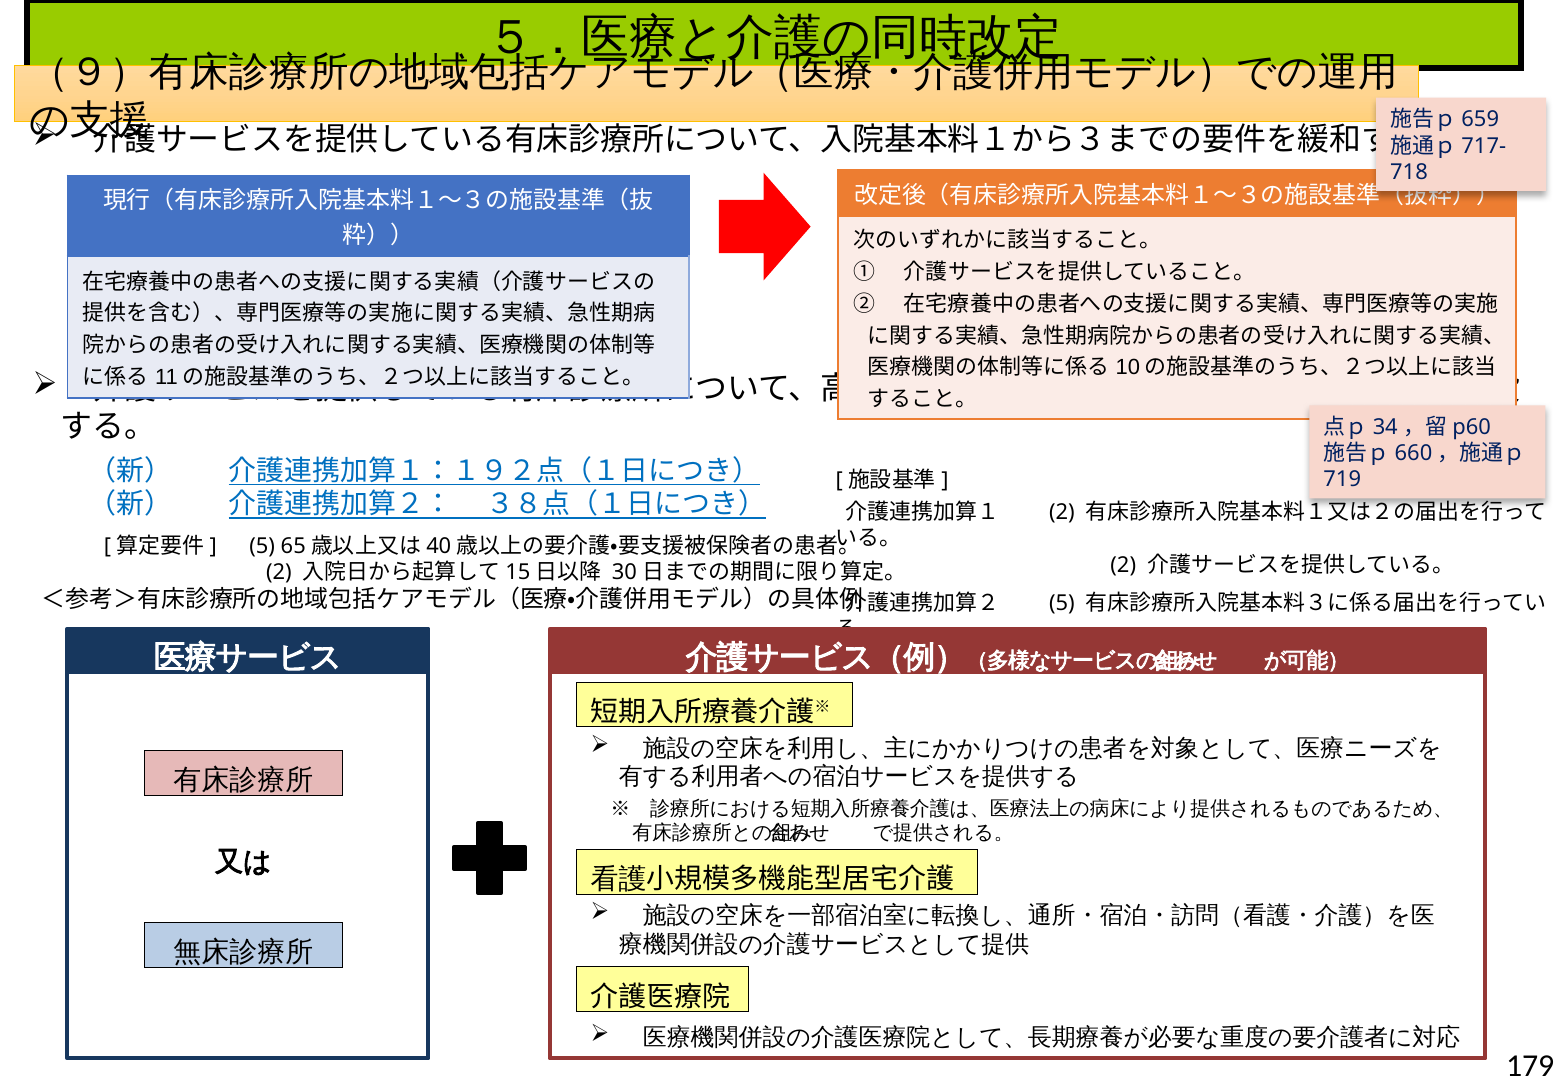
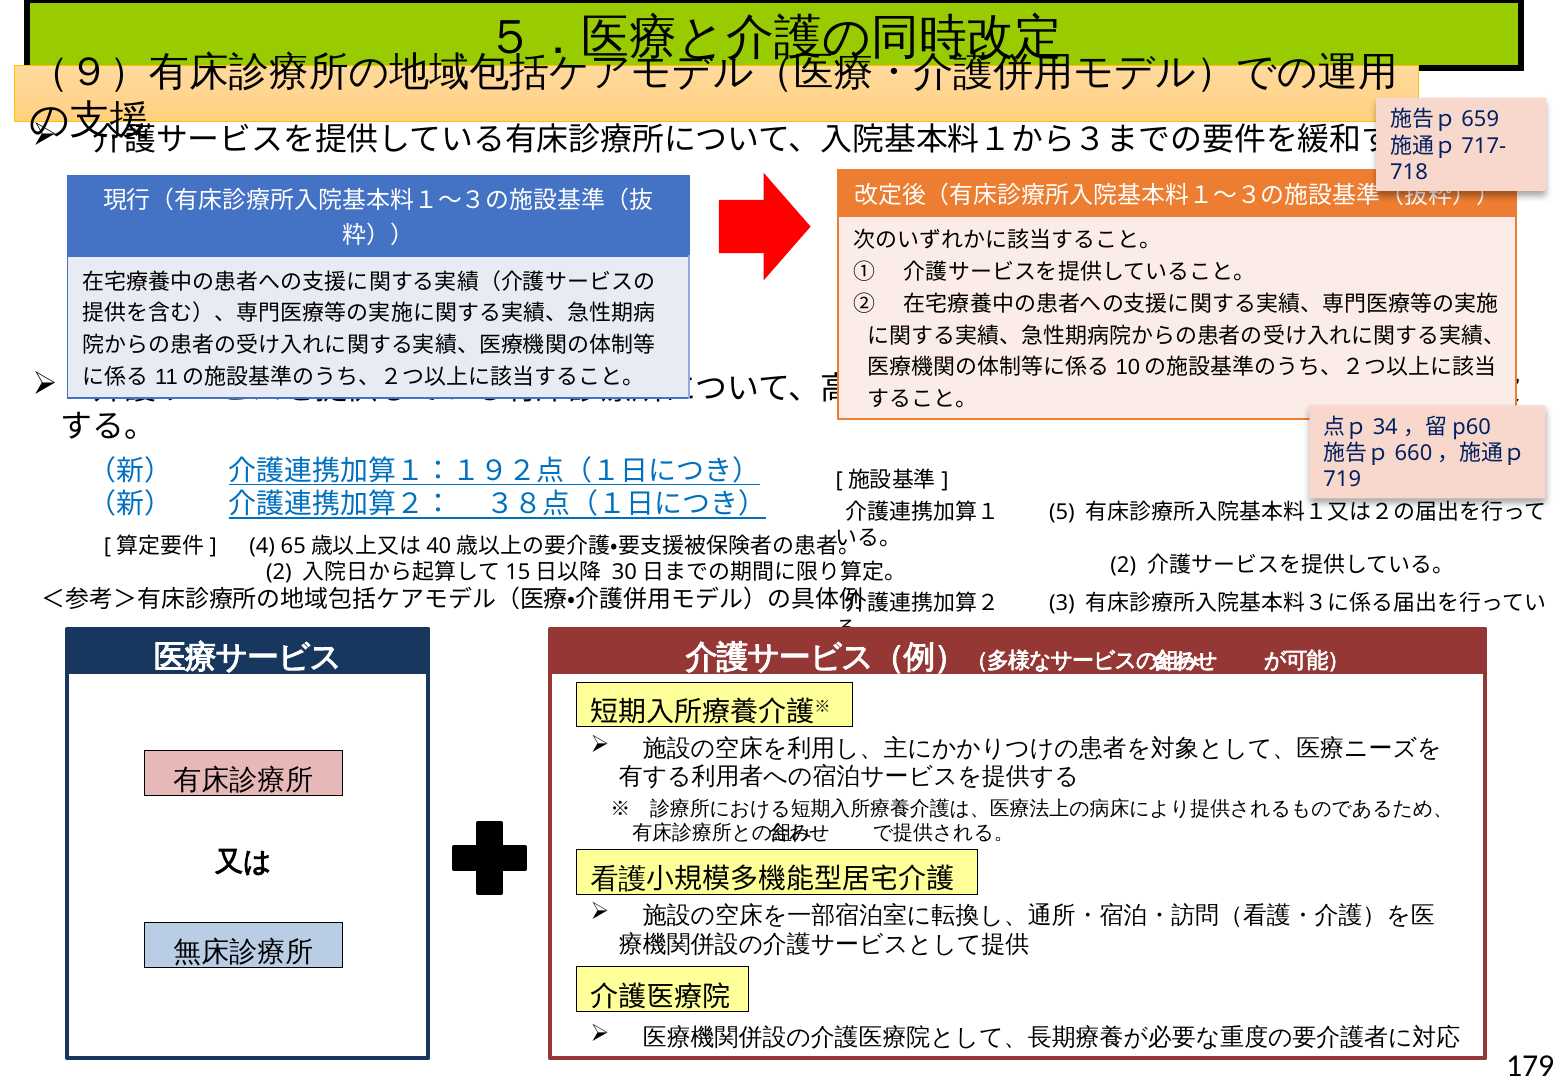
2: 2 -> 5 (1062, 512)
5: 5 -> 4 (262, 546)
5: 5 -> 3 (1062, 603)
